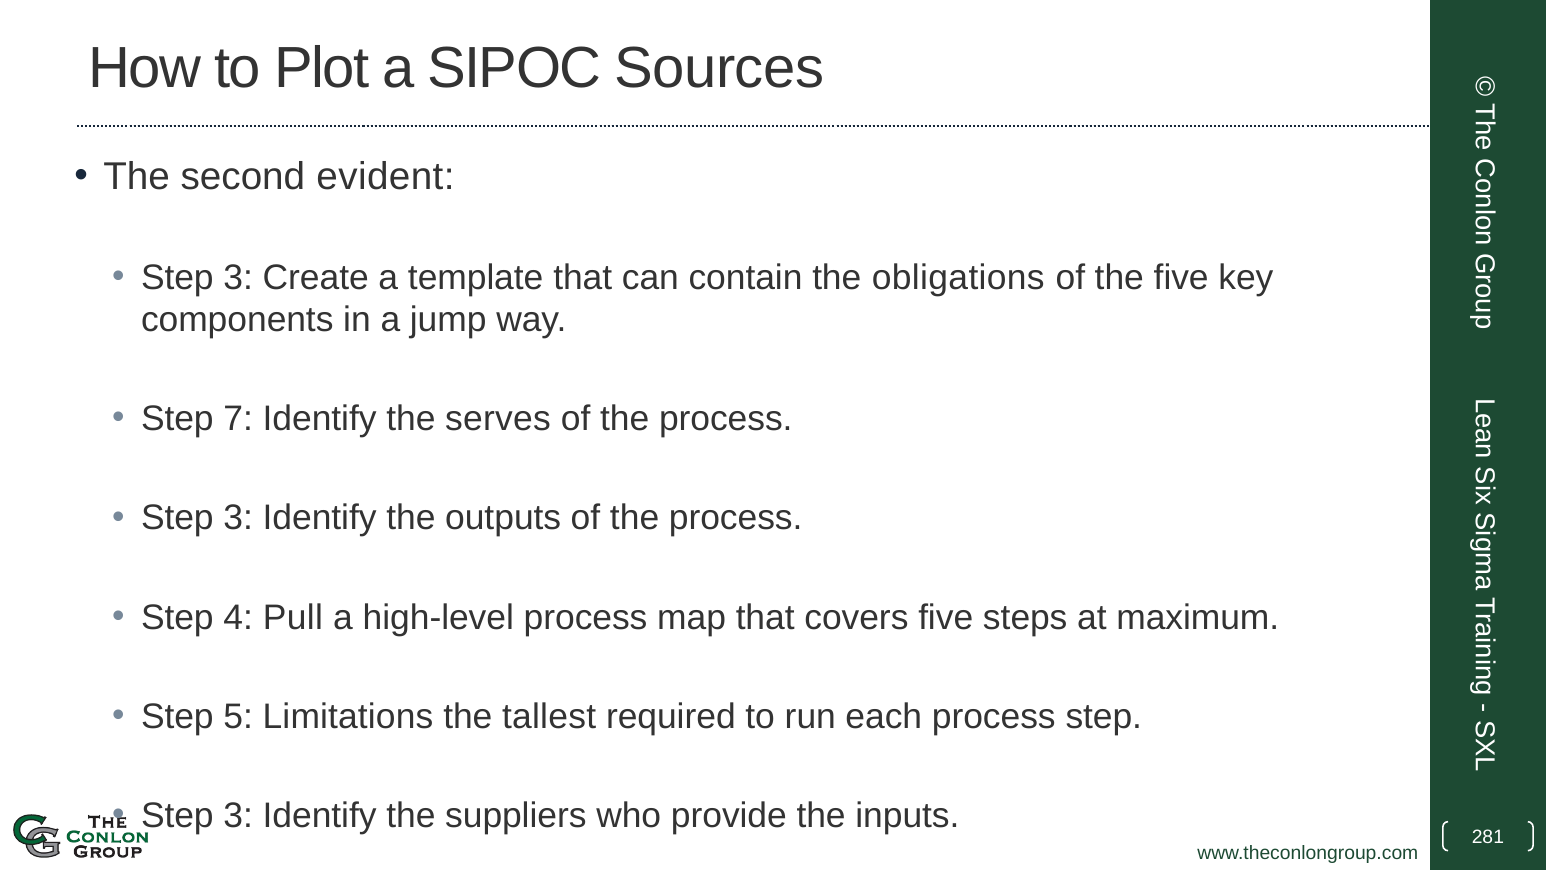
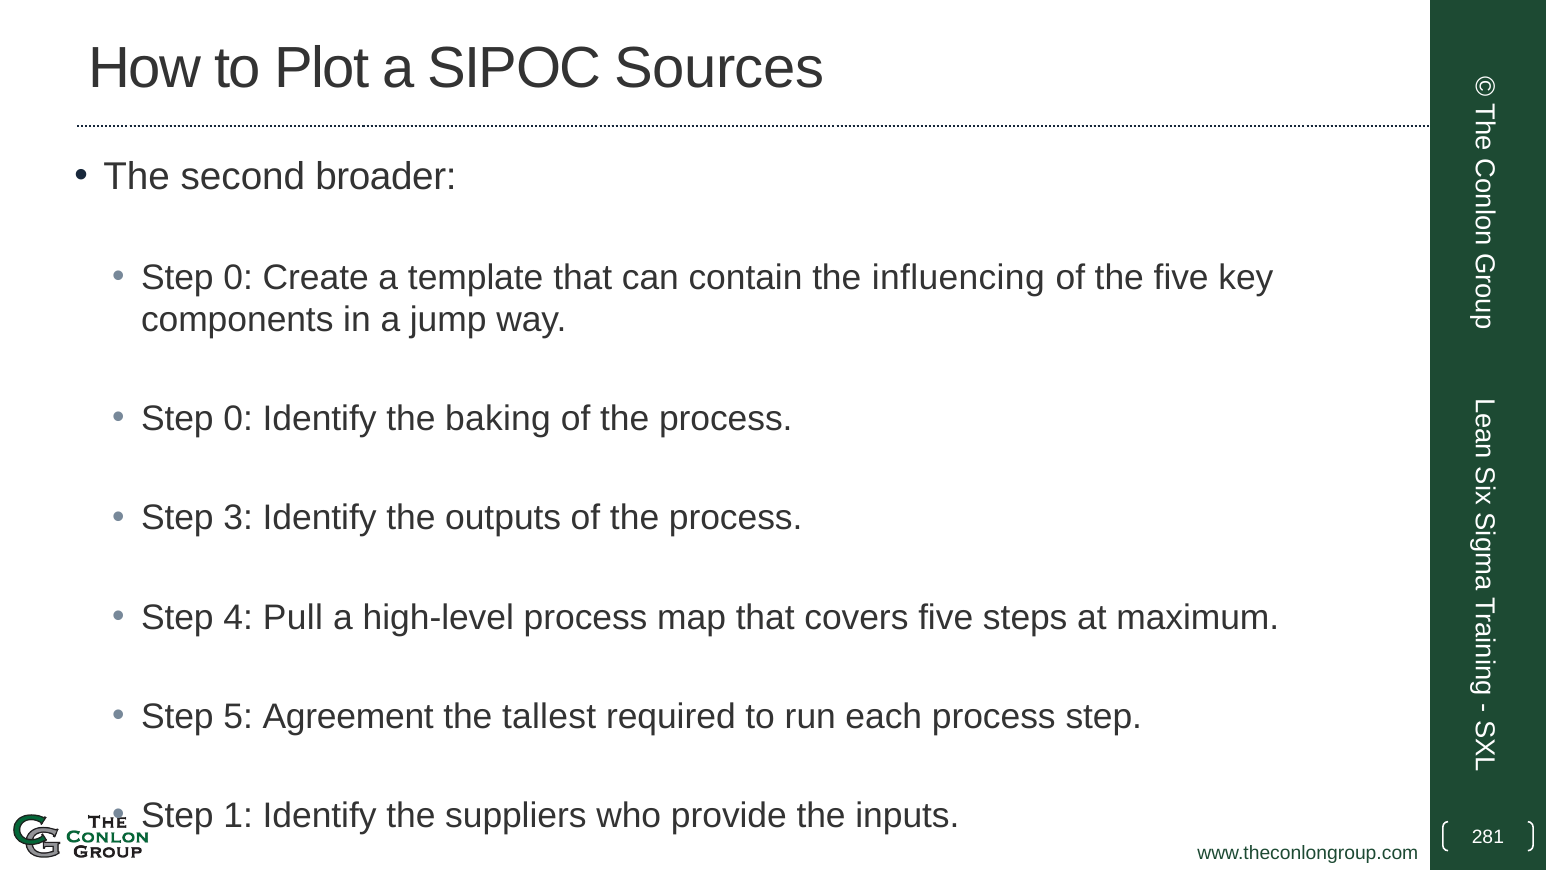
evident: evident -> broader (386, 177)
3: 3 -> 0 (238, 277)
obligations: obligations -> influencing (958, 277)
7: 7 -> 0 (238, 419)
serves: serves -> baking (498, 419)
Limitations: Limitations -> Agreement (348, 716)
3: 3 -> 1 (238, 815)
